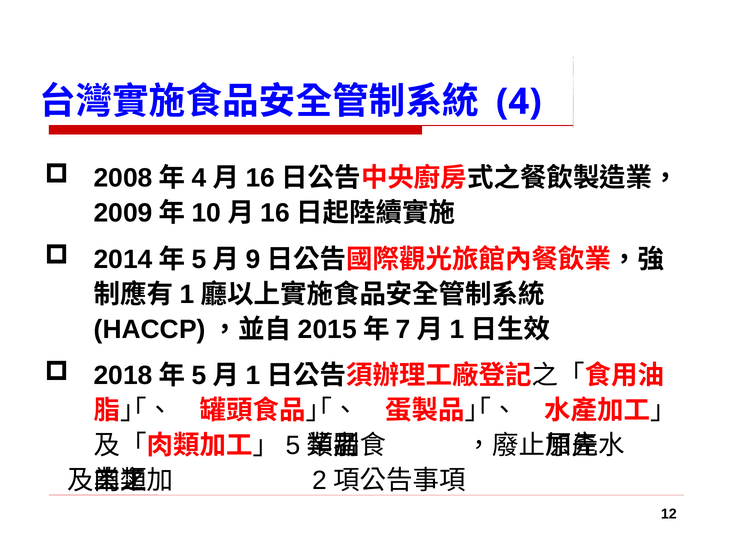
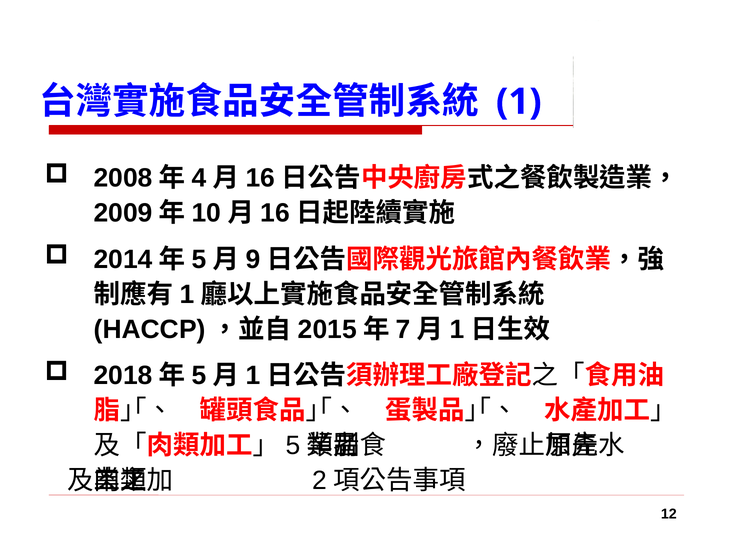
4: 4 -> 1 (519, 102)
